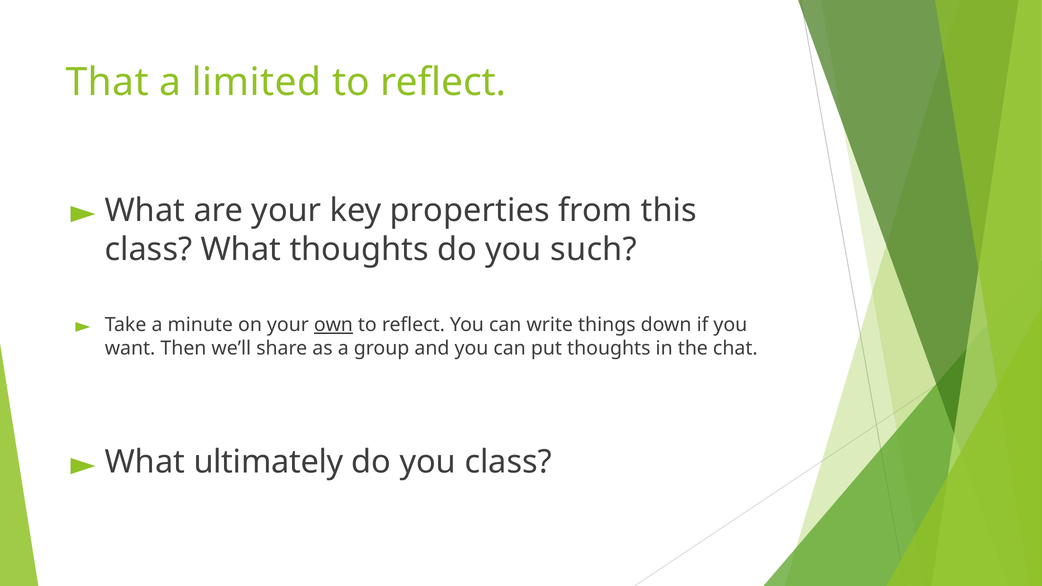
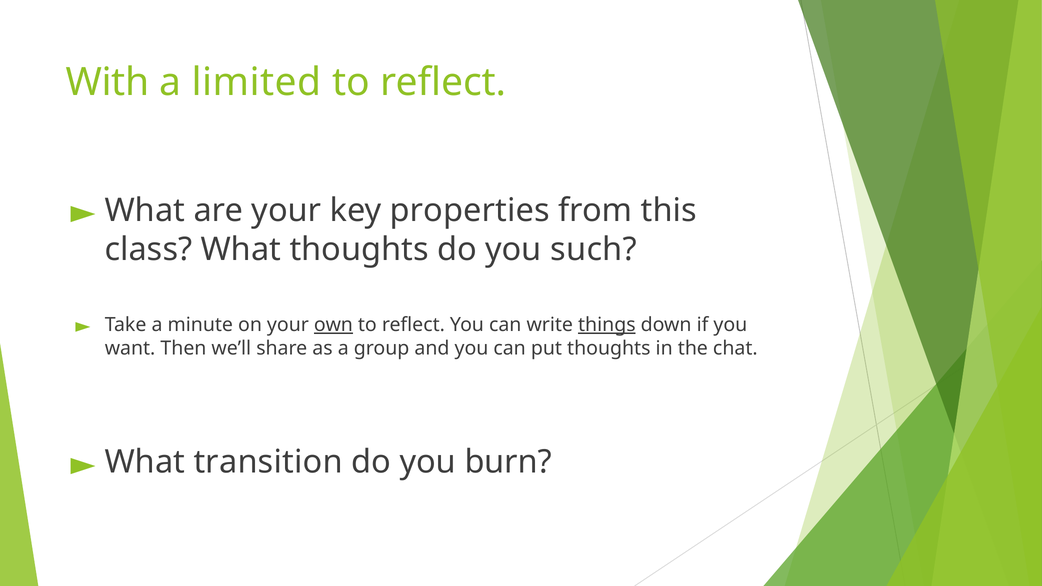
That: That -> With (108, 82)
things underline: none -> present (607, 325)
ultimately: ultimately -> transition (268, 462)
you class: class -> burn (508, 462)
